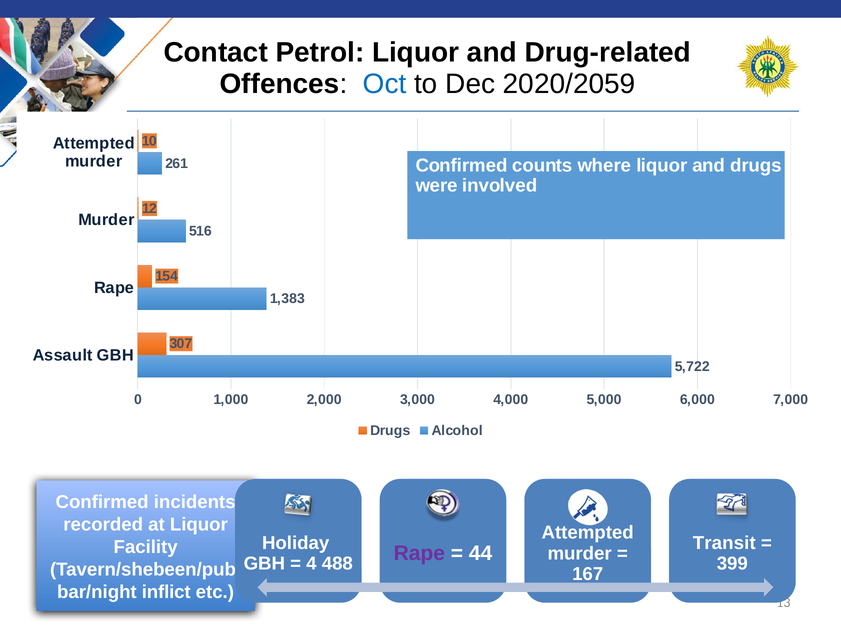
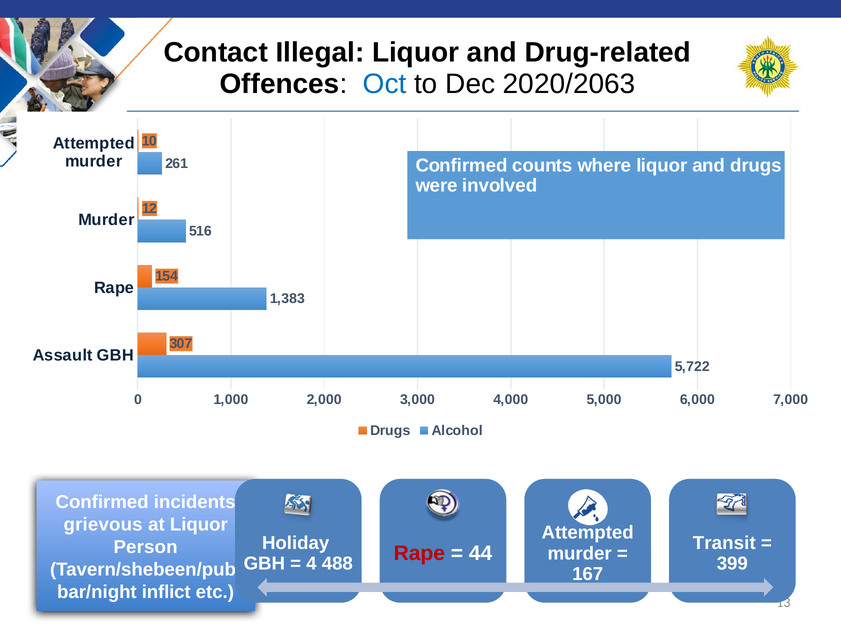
Petrol: Petrol -> Illegal (320, 53)
2020/2059: 2020/2059 -> 2020/2063 (569, 84)
recorded: recorded -> grievous (103, 524)
Facility: Facility -> Person (146, 547)
Rape colour: purple -> red (419, 553)
